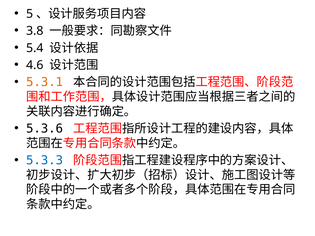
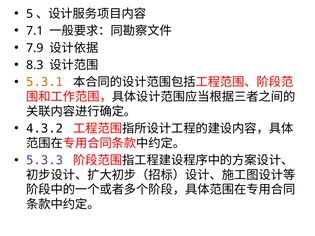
3.8: 3.8 -> 7.1 (35, 31)
5.4: 5.4 -> 7.9 (35, 48)
4.6: 4.6 -> 8.3 (35, 65)
5.3.6: 5.3.6 -> 4.3.2 (45, 129)
5.3.3 colour: blue -> purple (45, 161)
